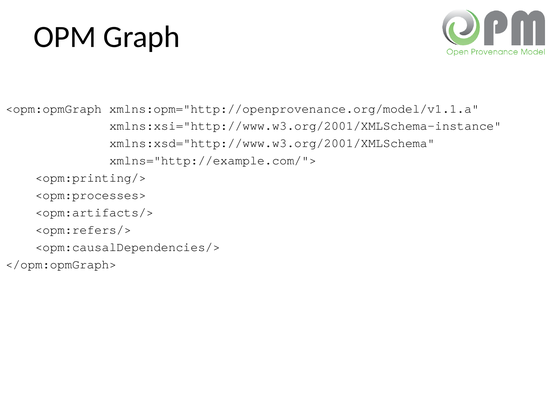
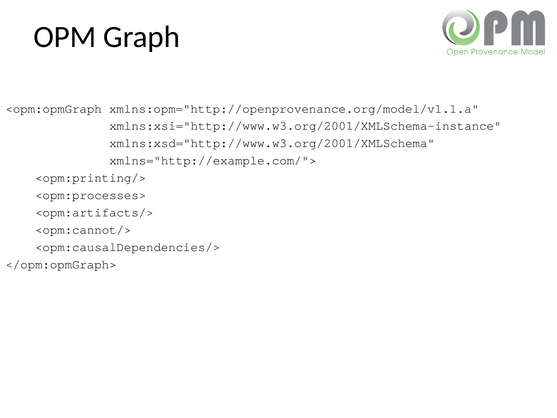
<opm:refers/>: <opm:refers/> -> <opm:cannot/> (83, 230)
